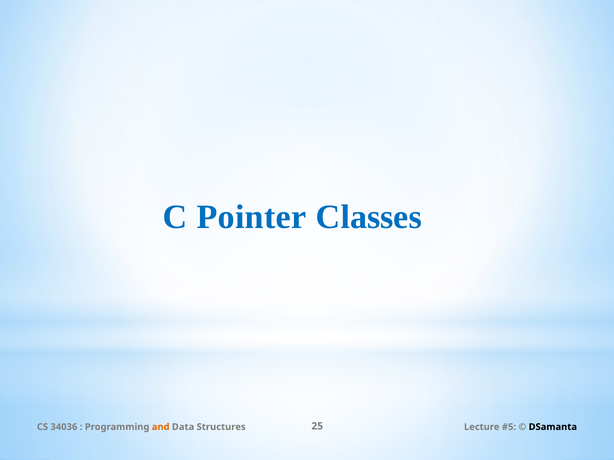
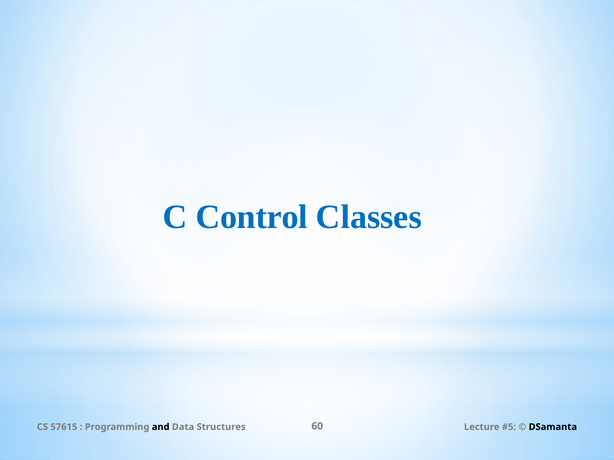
Pointer: Pointer -> Control (252, 217)
34036: 34036 -> 57615 (64, 427)
and colour: orange -> black (161, 427)
25: 25 -> 60 (317, 427)
